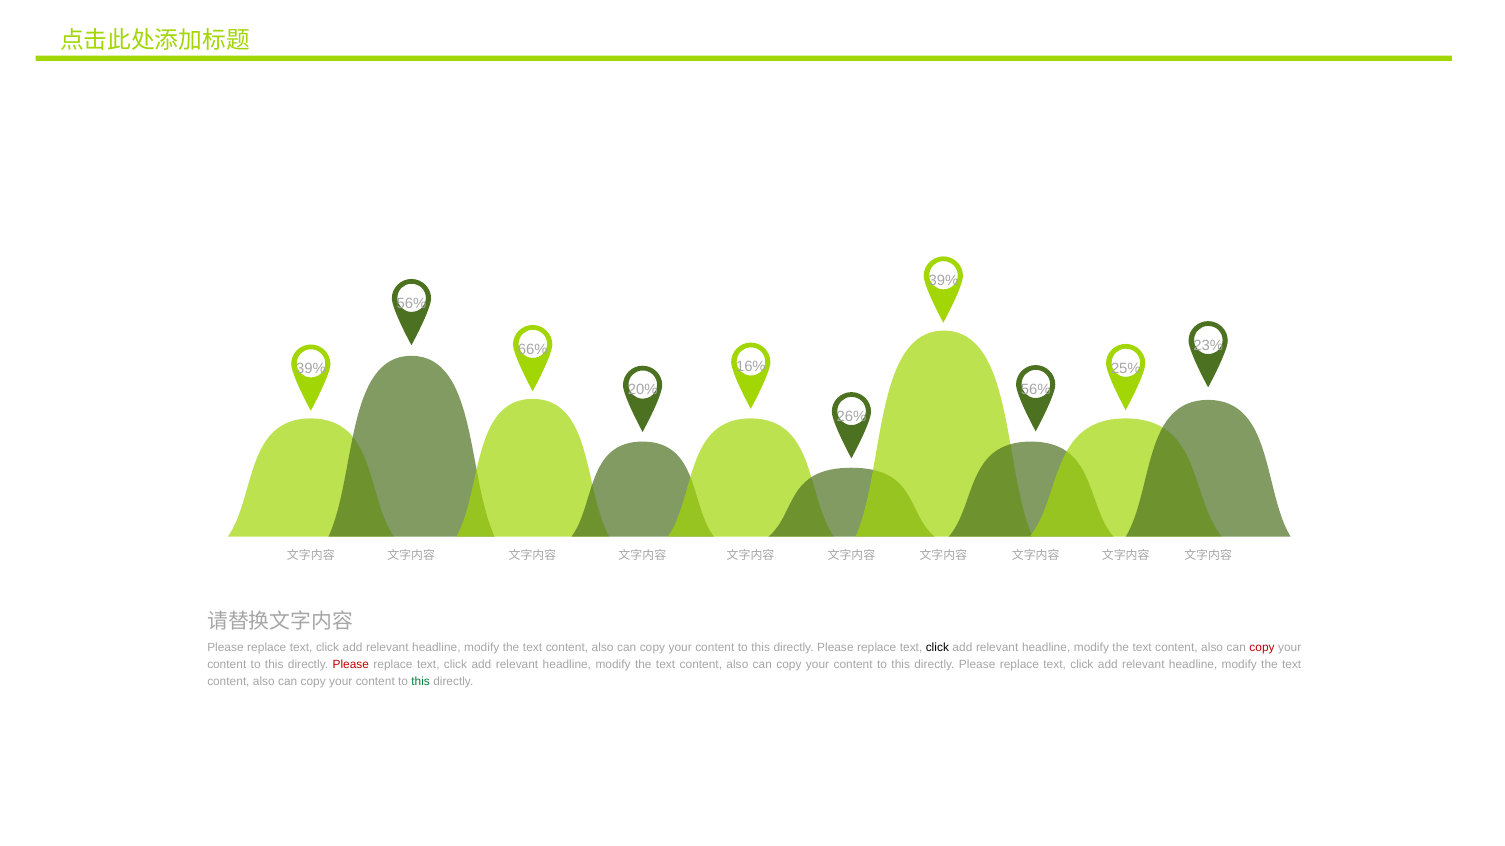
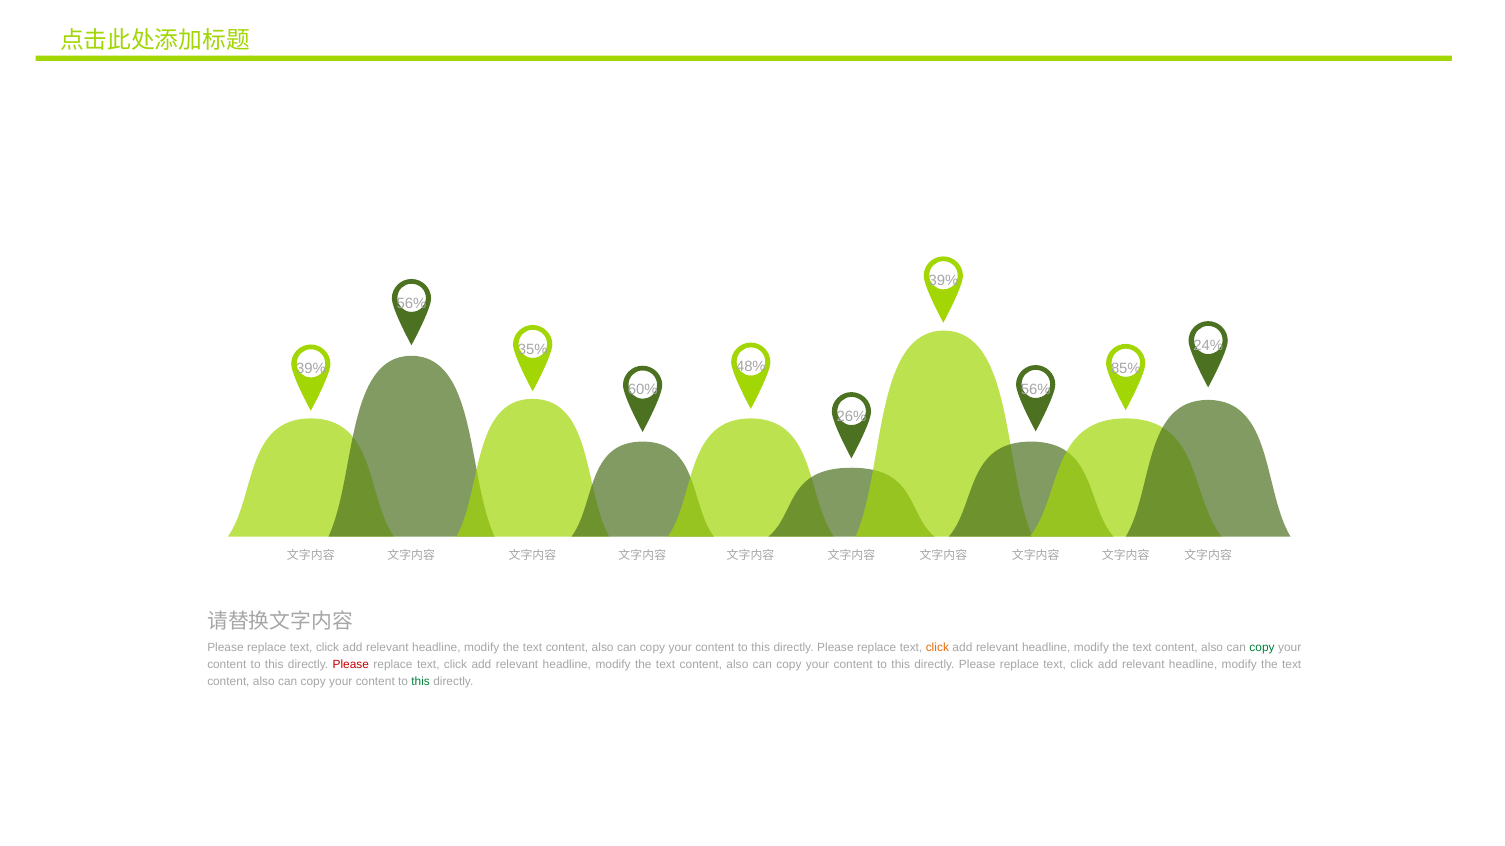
23%: 23% -> 24% (1208, 346)
66%: 66% -> 35% (533, 350)
16%: 16% -> 48% (751, 367)
25%: 25% -> 85% (1126, 369)
20%: 20% -> 60% (643, 390)
click colour: black -> orange (937, 648)
copy colour: red -> green (1262, 648)
